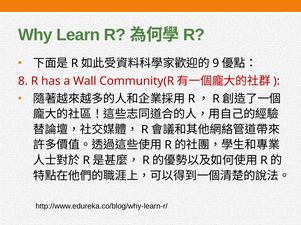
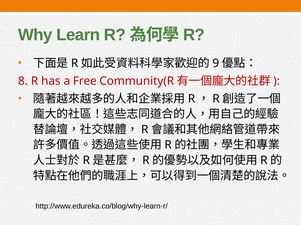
Wall: Wall -> Free (85, 81)
